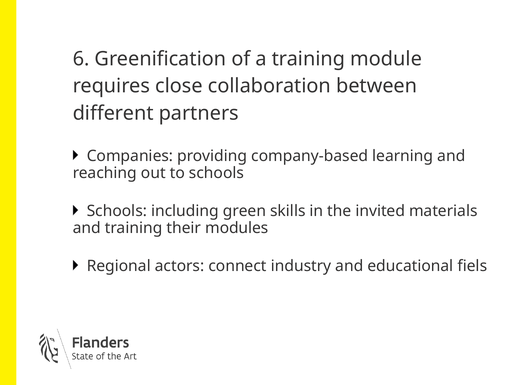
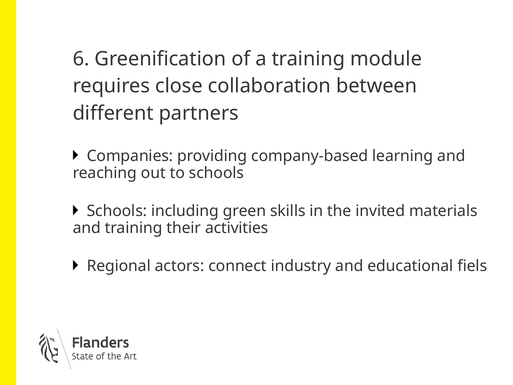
modules: modules -> activities (237, 228)
